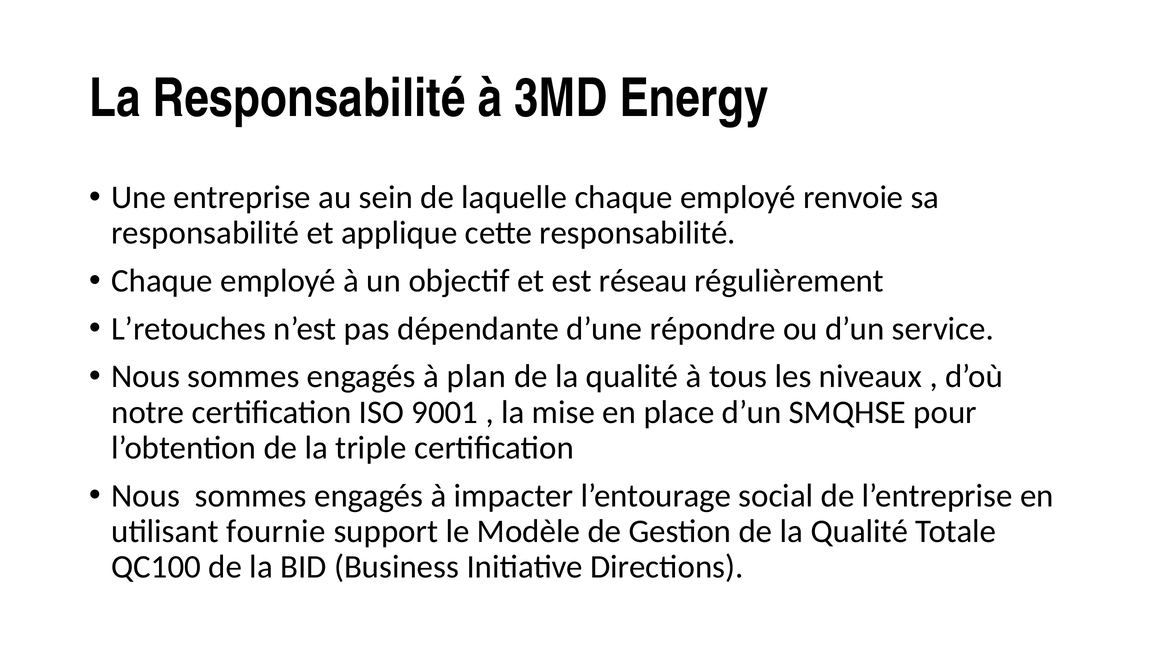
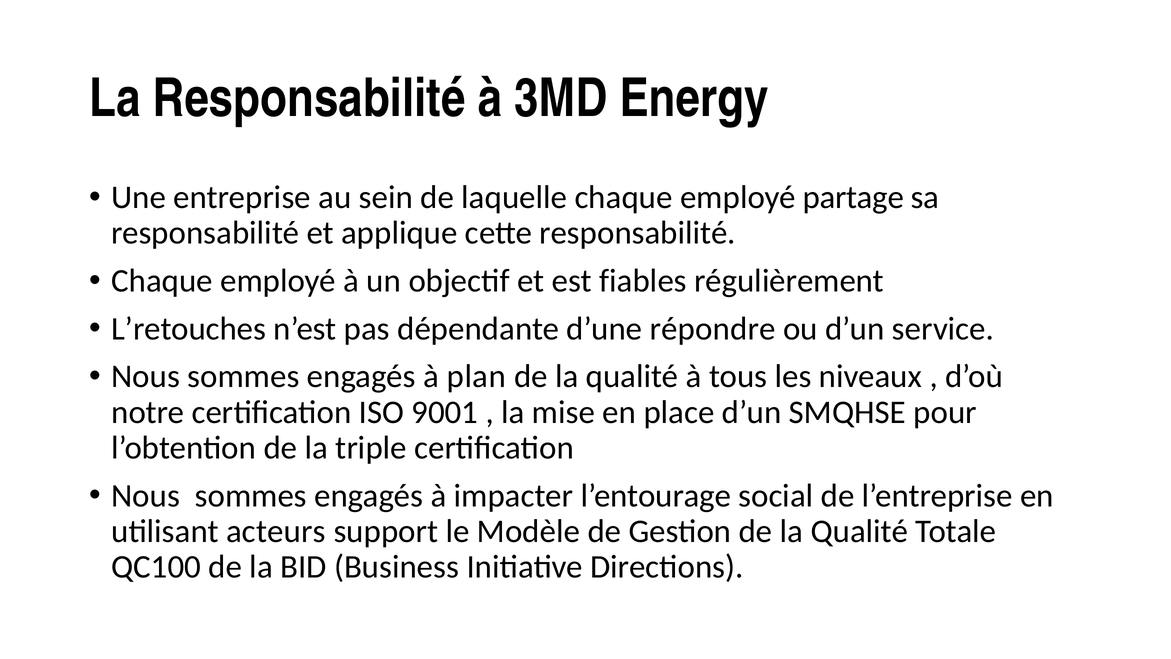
renvoie: renvoie -> partage (853, 197)
réseau: réseau -> fiables (643, 281)
fournie: fournie -> acteurs (276, 531)
